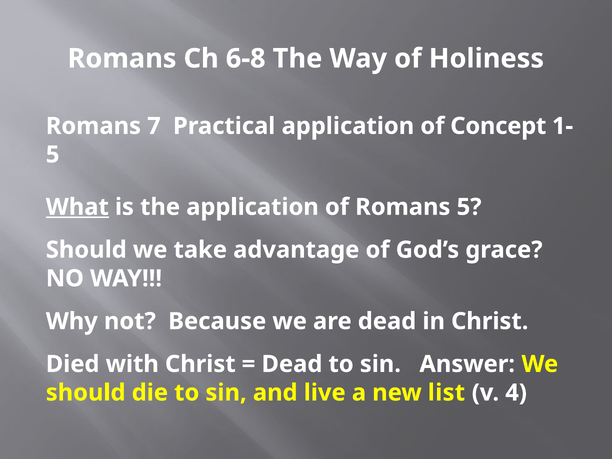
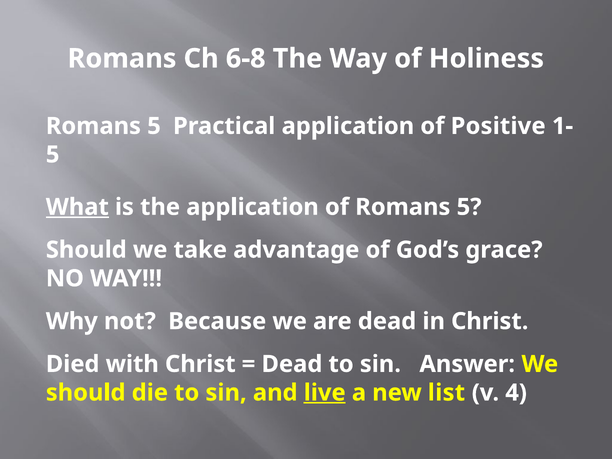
7: 7 -> 5 (154, 126)
Concept: Concept -> Positive (498, 126)
live underline: none -> present (325, 393)
